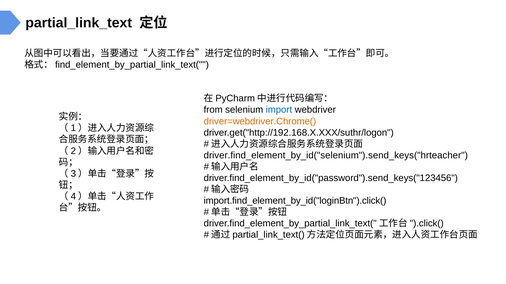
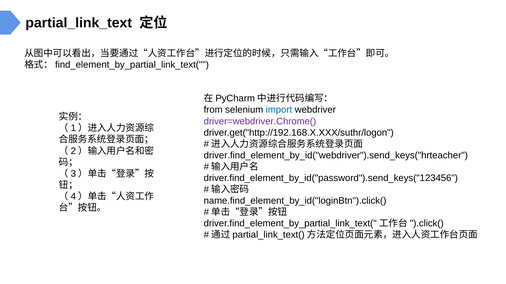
driver=webdriver.Chrome( colour: orange -> purple (260, 121)
driver.find_element_by_id("selenium").send_keys("hrteacher: driver.find_element_by_id("selenium").send_keys("hrteacher -> driver.find_element_by_id("webdriver").send_keys("hrteacher (336, 156)
import.find_element_by_id("loginBtn").click(: import.find_element_by_id("loginBtn").click( -> name.find_element_by_id("loginBtn").click( (295, 201)
